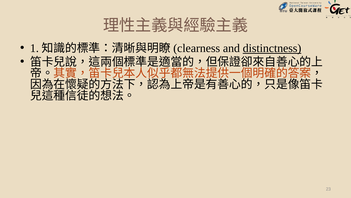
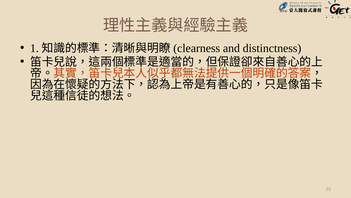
distinctness underline: present -> none (272, 48)
